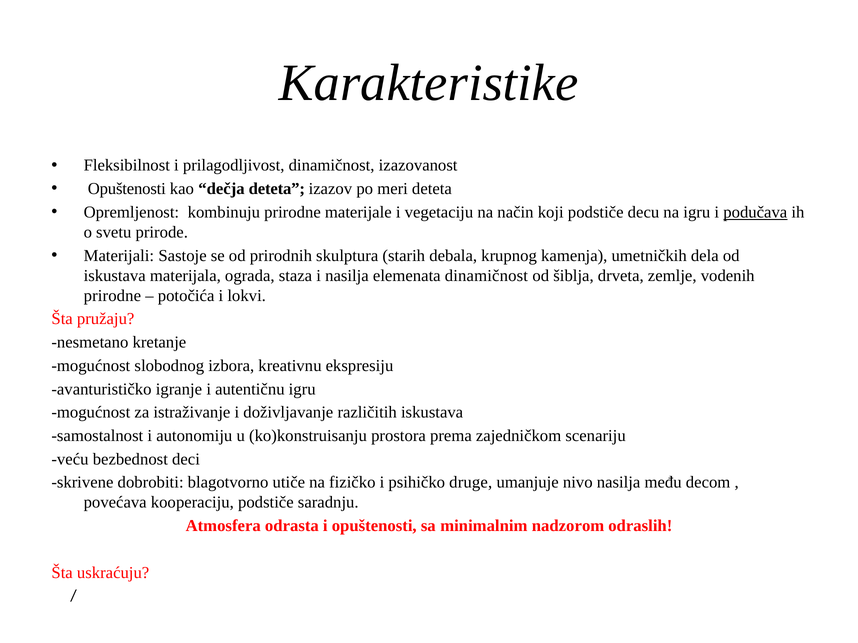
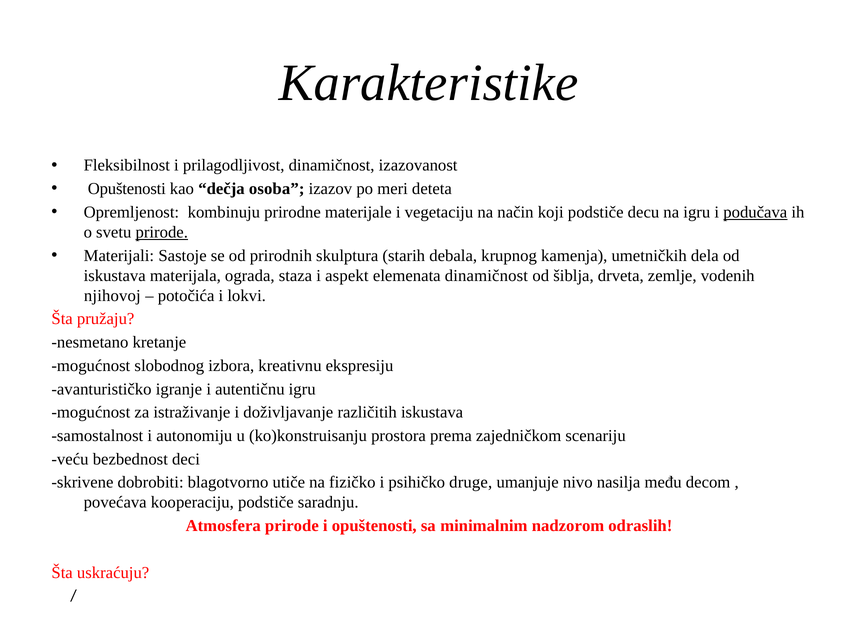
dečja deteta: deteta -> osoba (277, 189)
prirode underline: none -> present (162, 232)
i nasilja: nasilja -> aspekt (347, 276)
prirodne: prirodne -> njihovoj (112, 296)
Atmosfera odrasta: odrasta -> prirode (292, 526)
